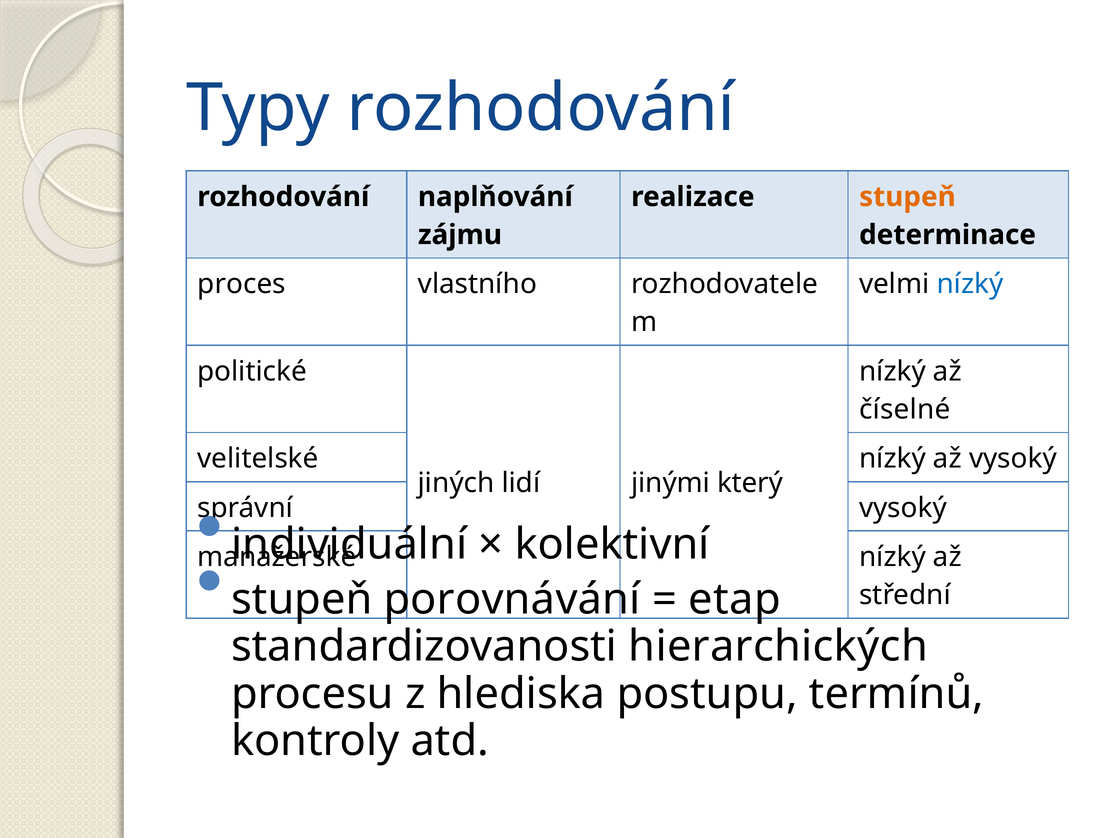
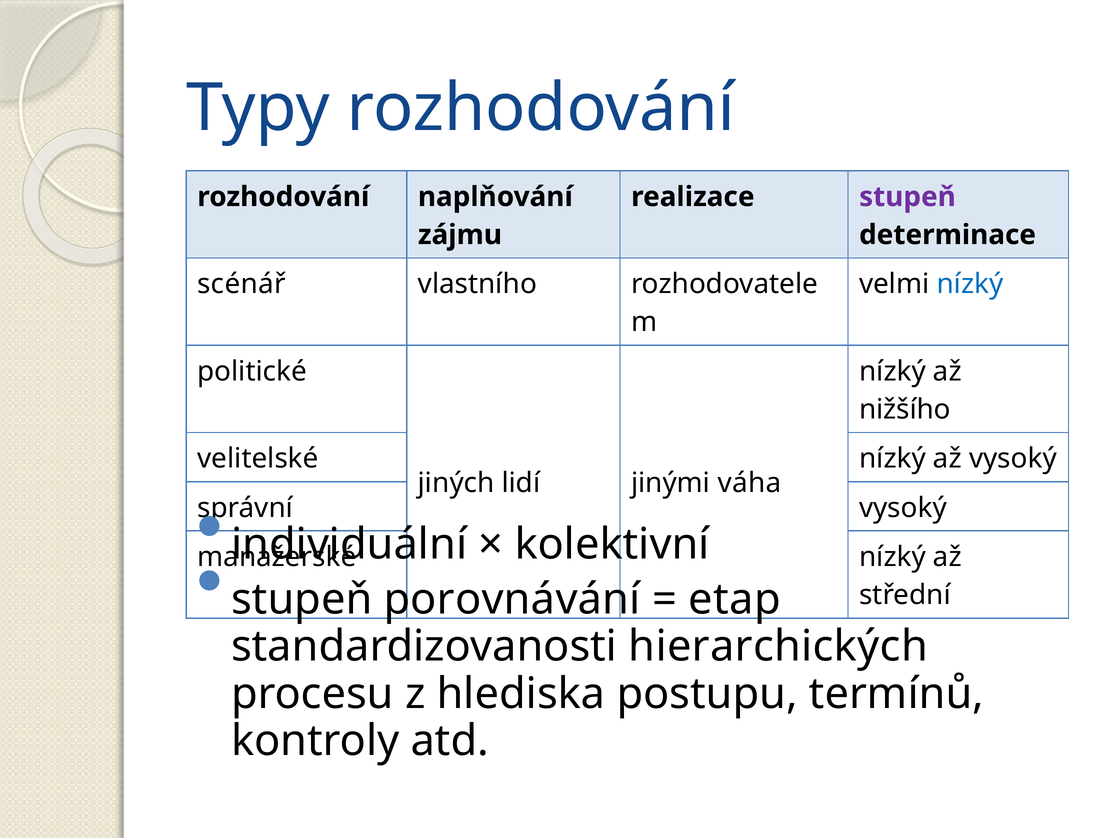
stupeň colour: orange -> purple (907, 197)
proces: proces -> scénář (242, 284)
číselné: číselné -> nižšího (905, 409)
který: který -> váha (750, 483)
